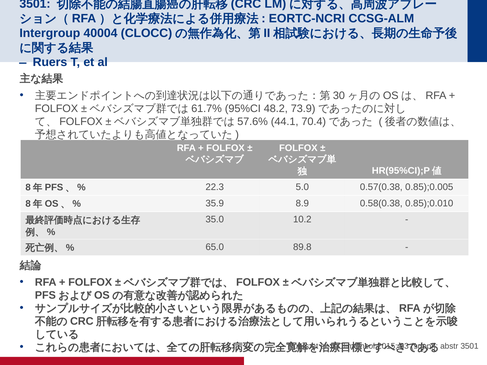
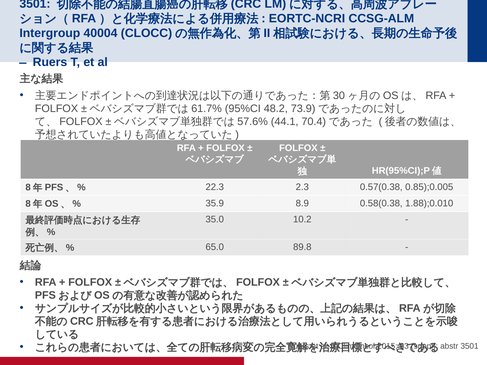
5.0: 5.0 -> 2.3 (302, 187)
0.85);0.010: 0.85);0.010 -> 1.88);0.010 (429, 203)
